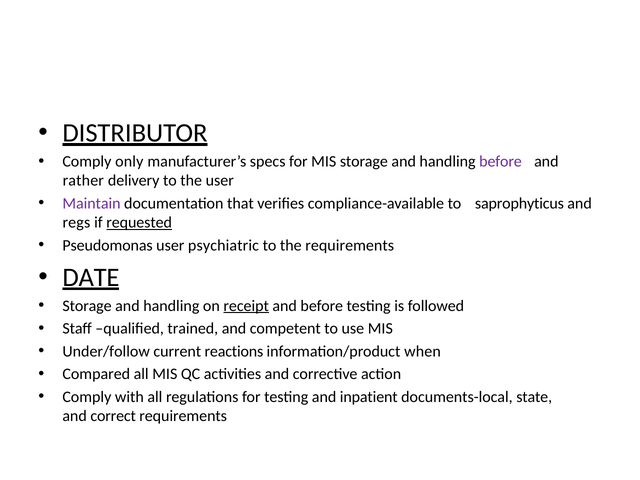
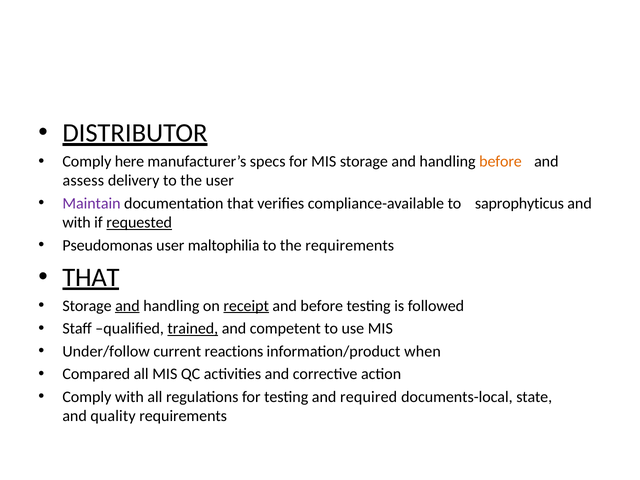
only: only -> here (129, 161)
before colour: purple -> orange (501, 161)
rather: rather -> assess (83, 181)
regs: regs -> with (77, 223)
psychiatric: psychiatric -> maltophilia (224, 245)
DATE: DATE -> THAT (91, 277)
and underline: none -> present (127, 306)
trained underline: none -> present (193, 329)
inpatient: inpatient -> required (369, 397)
correct: correct -> quality (113, 416)
